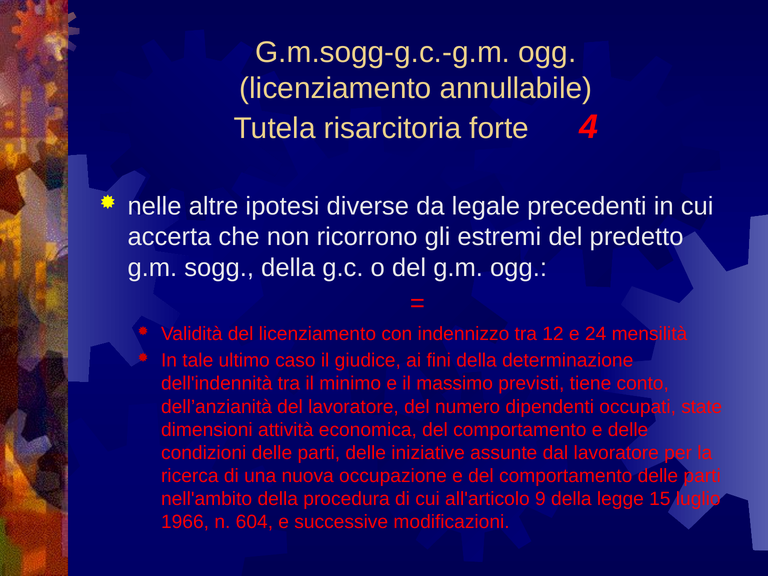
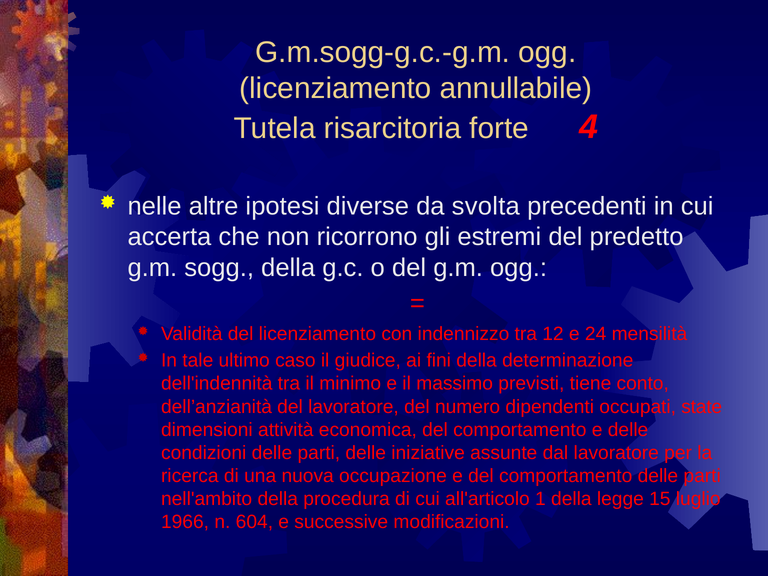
legale: legale -> svolta (486, 206)
9: 9 -> 1 (540, 499)
